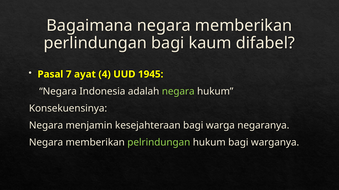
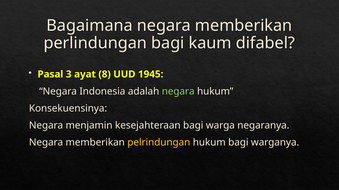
7: 7 -> 3 (69, 74)
4: 4 -> 8 (105, 74)
pelrindungan colour: light green -> yellow (159, 143)
